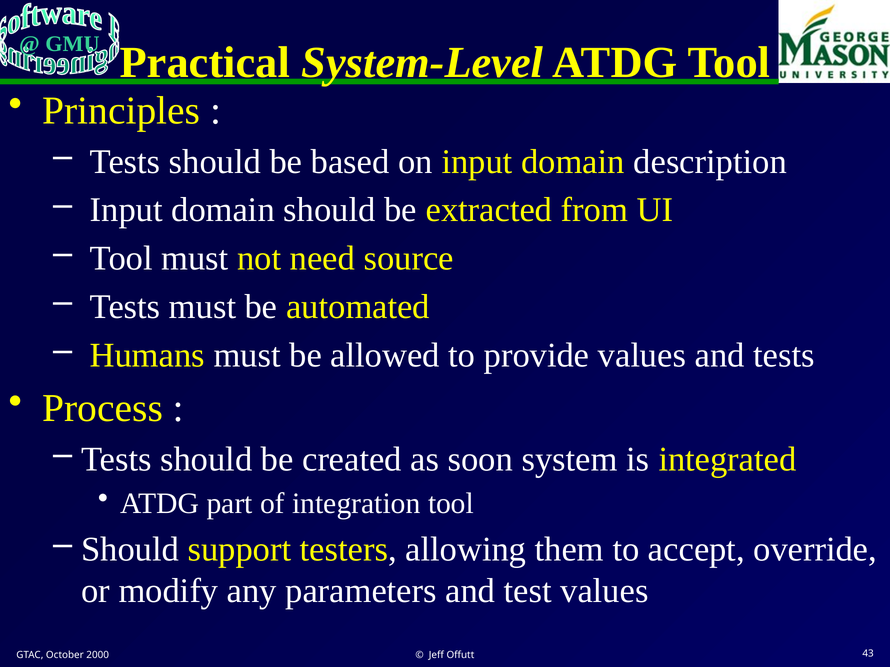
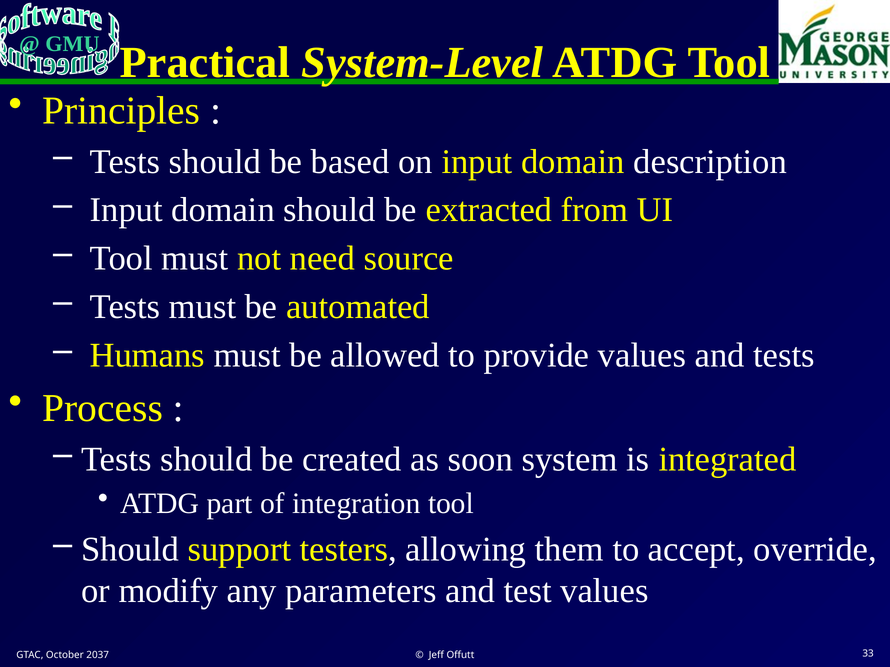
2000: 2000 -> 2037 (98, 656)
43: 43 -> 33 (868, 654)
